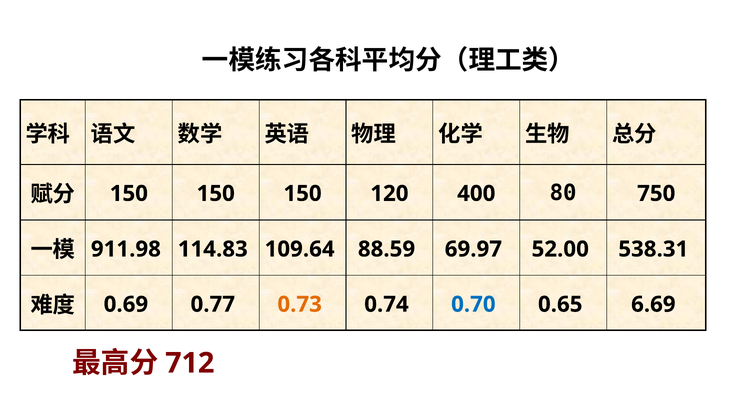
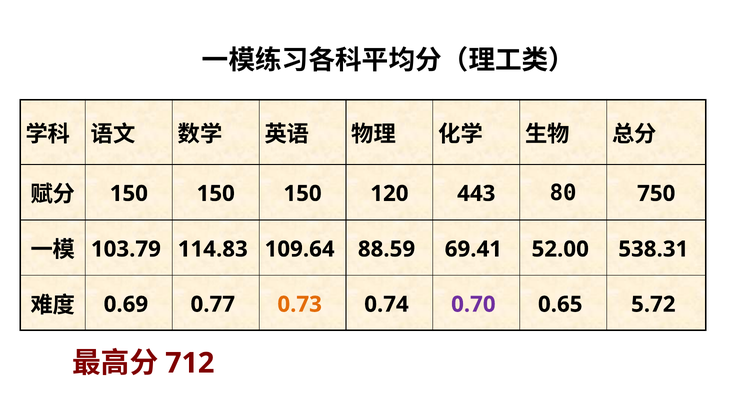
400: 400 -> 443 (476, 194)
911.98: 911.98 -> 103.79 (126, 249)
69.97: 69.97 -> 69.41 (473, 249)
0.70 colour: blue -> purple (473, 304)
6.69: 6.69 -> 5.72 (653, 304)
